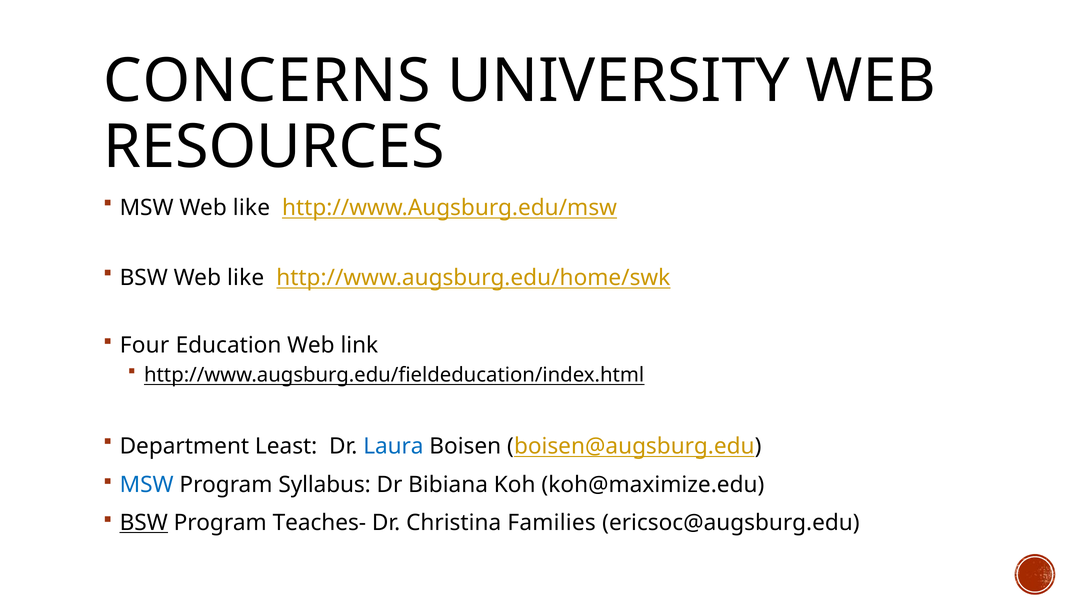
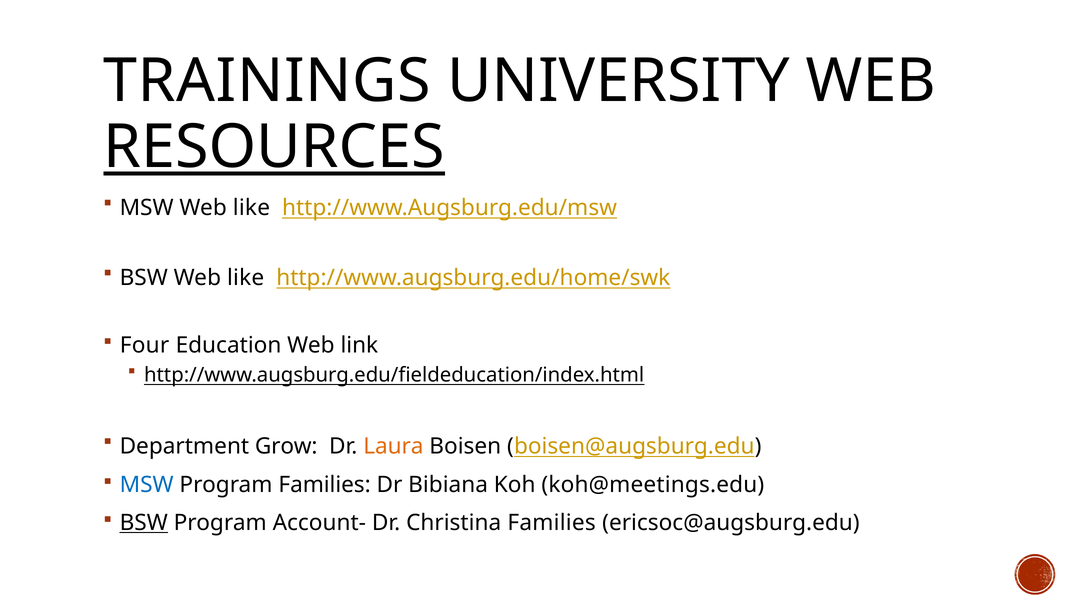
CONCERNS: CONCERNS -> TRAININGS (267, 81)
RESOURCES underline: none -> present (274, 147)
Least: Least -> Grow (286, 446)
Laura colour: blue -> orange (393, 446)
Program Syllabus: Syllabus -> Families (325, 485)
koh@maximize.edu: koh@maximize.edu -> koh@meetings.edu (653, 485)
Teaches-: Teaches- -> Account- (319, 523)
